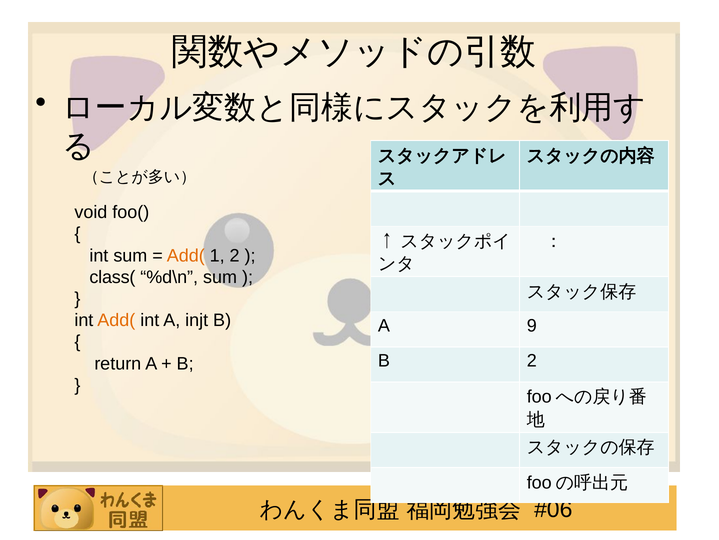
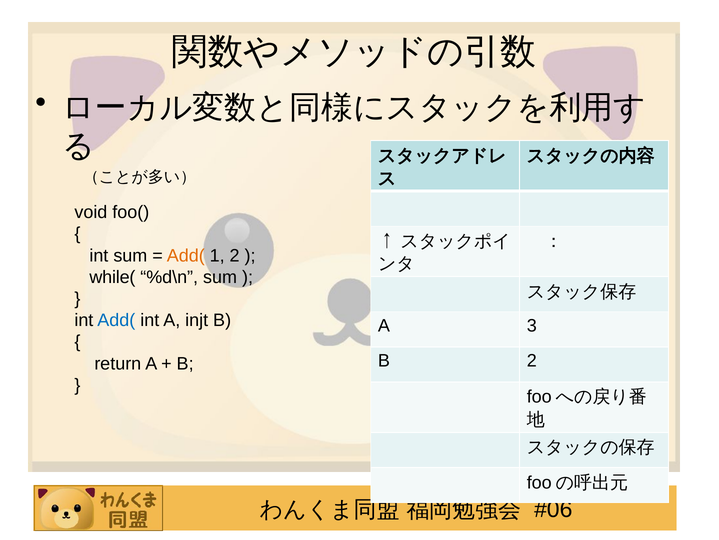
class(: class( -> while( (112, 277)
Add( colour: orange -> blue (116, 320)
9: 9 -> 3 (532, 325)
